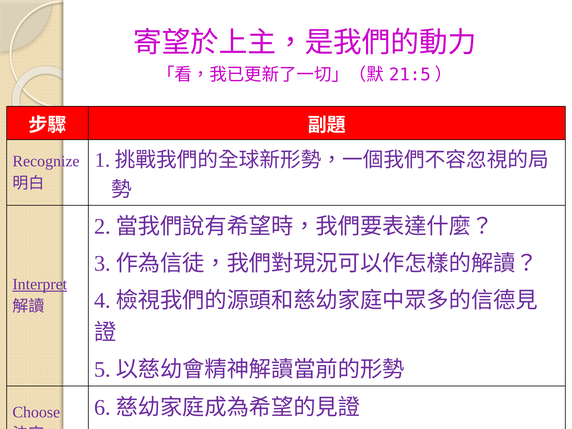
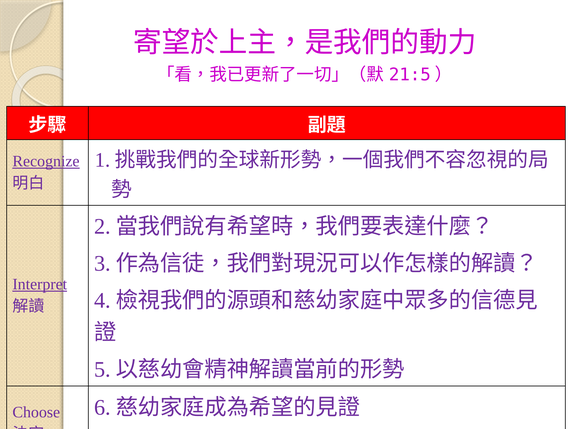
Recognize underline: none -> present (46, 161)
